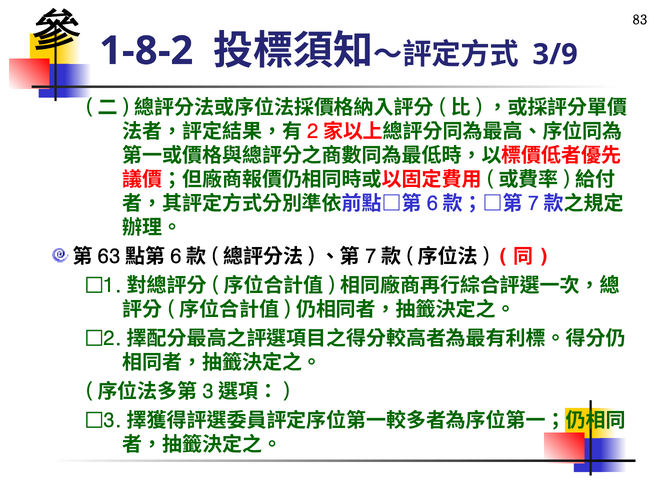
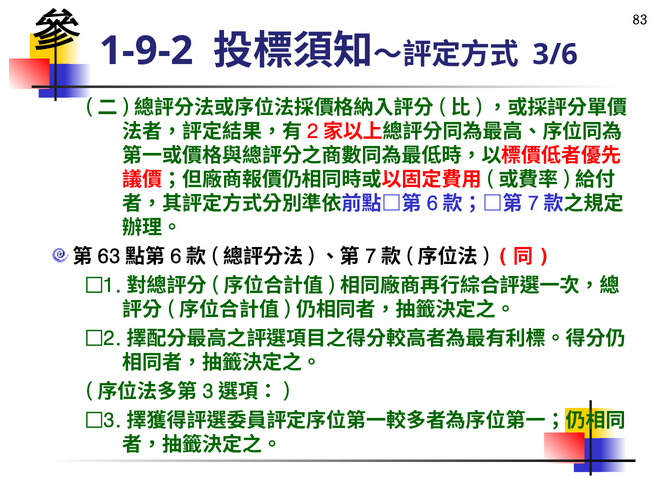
1-8-2: 1-8-2 -> 1-9-2 (146, 51)
3/9: 3/9 -> 3/6 (555, 54)
